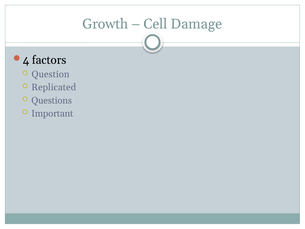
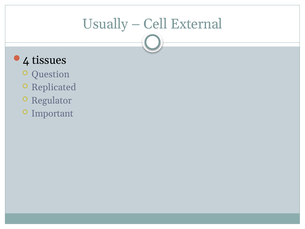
Growth: Growth -> Usually (105, 24)
Damage: Damage -> External (197, 24)
factors: factors -> tissues (49, 60)
Questions: Questions -> Regulator (52, 100)
